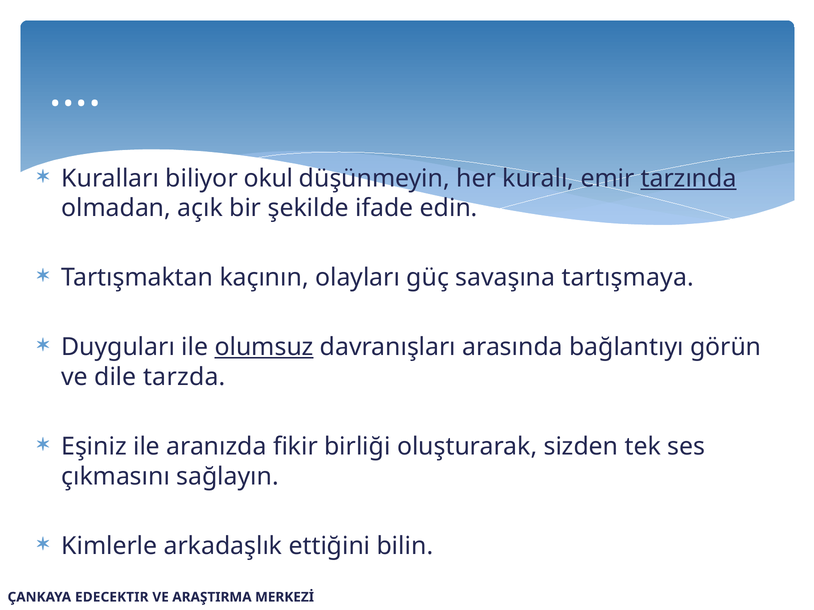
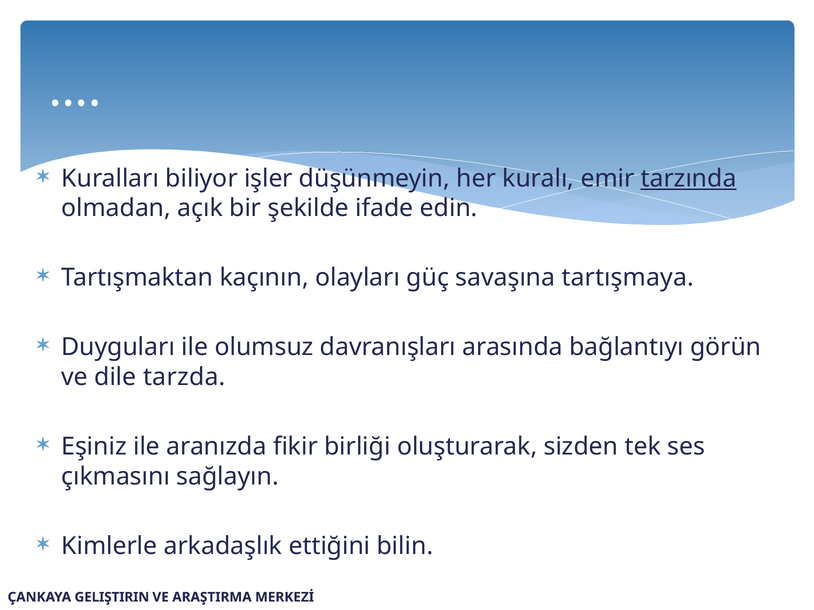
okul: okul -> işler (268, 179)
olumsuz underline: present -> none (264, 348)
EDECEKTIR: EDECEKTIR -> GELIŞTIRIN (112, 598)
